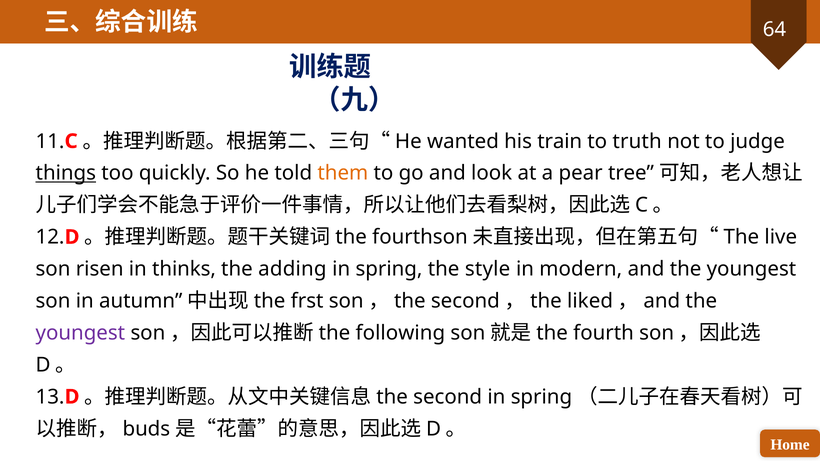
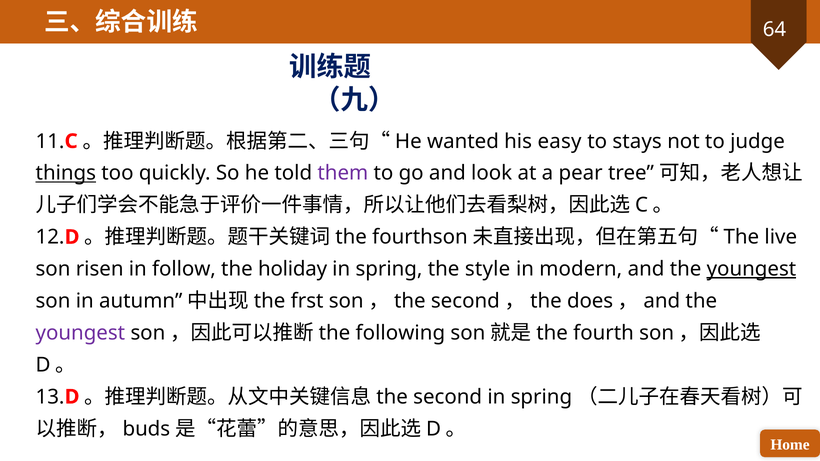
train: train -> easy (560, 141)
truth: truth -> stays (637, 141)
them colour: orange -> purple (343, 173)
thinks: thinks -> follow (184, 269)
adding: adding -> holiday (293, 269)
youngest underline: none -> present (751, 269)
liked: liked -> does (590, 301)
